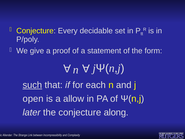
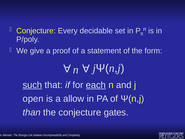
each underline: none -> present (96, 85)
later: later -> than (32, 112)
along: along -> gates (116, 112)
